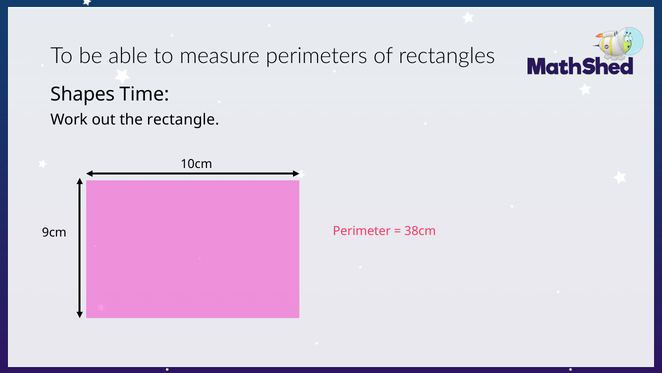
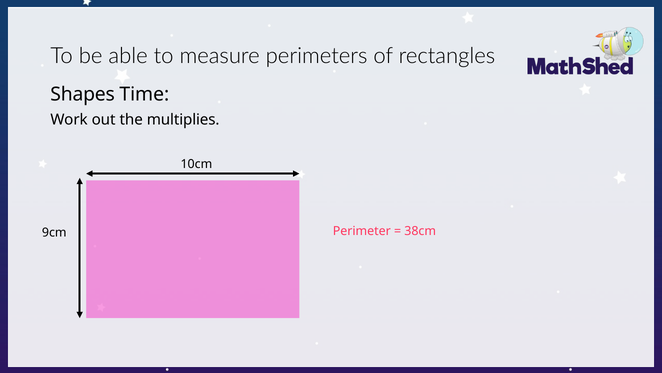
rectangle: rectangle -> multiplies (183, 120)
